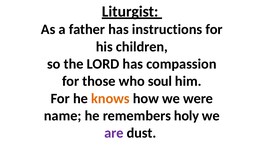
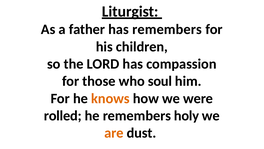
has instructions: instructions -> remembers (167, 29)
name: name -> rolled (63, 115)
are colour: purple -> orange (114, 133)
